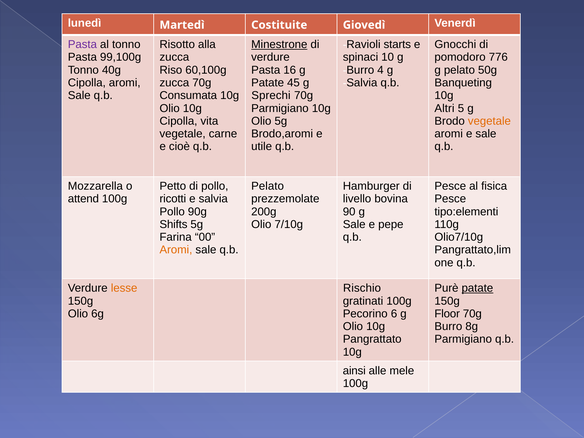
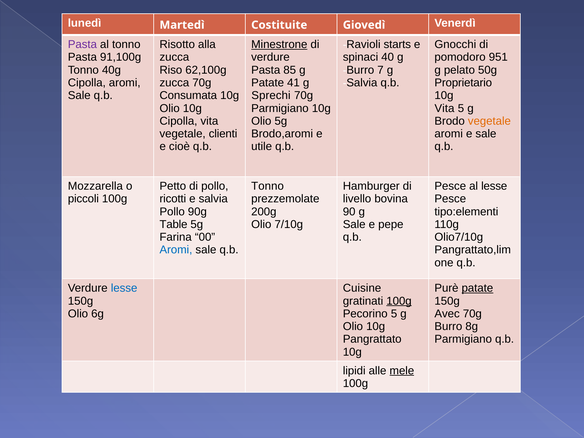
99,100g: 99,100g -> 91,100g (121, 57)
10: 10 -> 40 (388, 57)
776: 776 -> 951 (498, 57)
60,100g: 60,100g -> 62,100g (206, 70)
16: 16 -> 85 (290, 70)
4: 4 -> 7 (380, 70)
45: 45 -> 41 (293, 83)
Banqueting: Banqueting -> Proprietario (463, 83)
Altri: Altri -> Vita (444, 108)
carne: carne -> clienti (223, 134)
Pelato: Pelato -> Tonno (268, 186)
al fisica: fisica -> lesse (494, 186)
attend: attend -> piccoli (83, 199)
Shifts: Shifts -> Table (173, 224)
Aromi colour: orange -> blue (176, 250)
lesse colour: orange -> blue (124, 288)
Rischio: Rischio -> Cuisine (362, 288)
100g underline: none -> present (399, 301)
Pecorino 6: 6 -> 5 (394, 314)
Floor: Floor -> Avec (447, 314)
ainsi: ainsi -> lipidi (354, 371)
mele underline: none -> present (402, 371)
